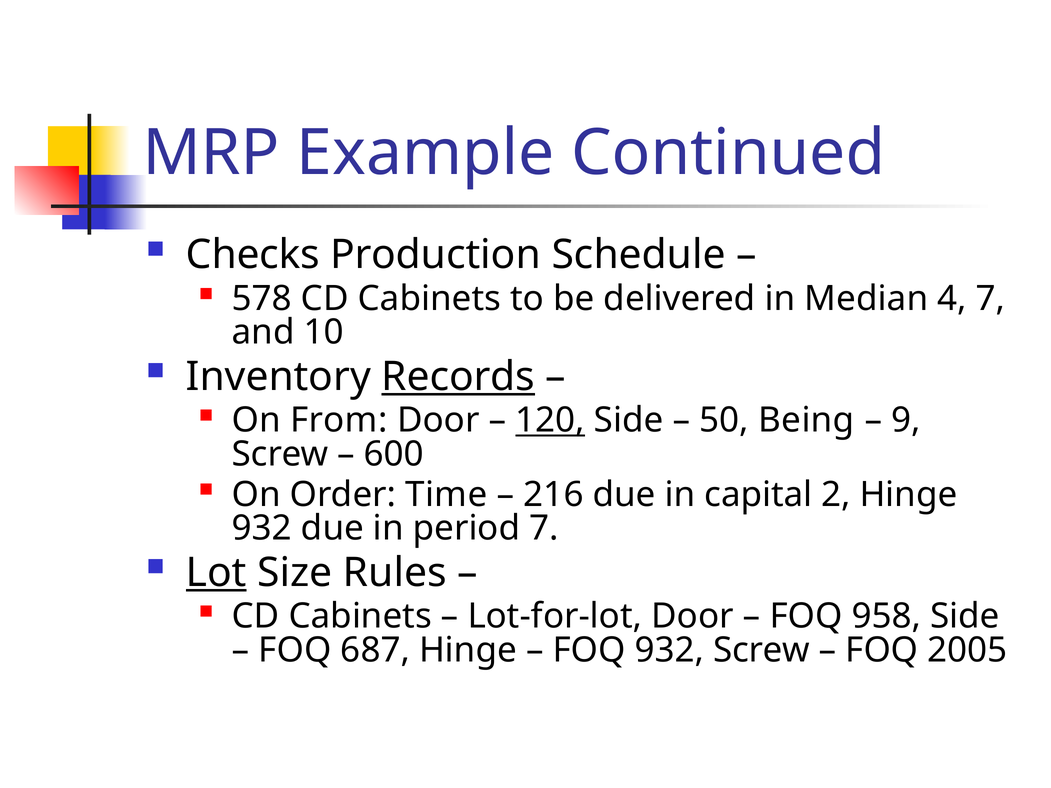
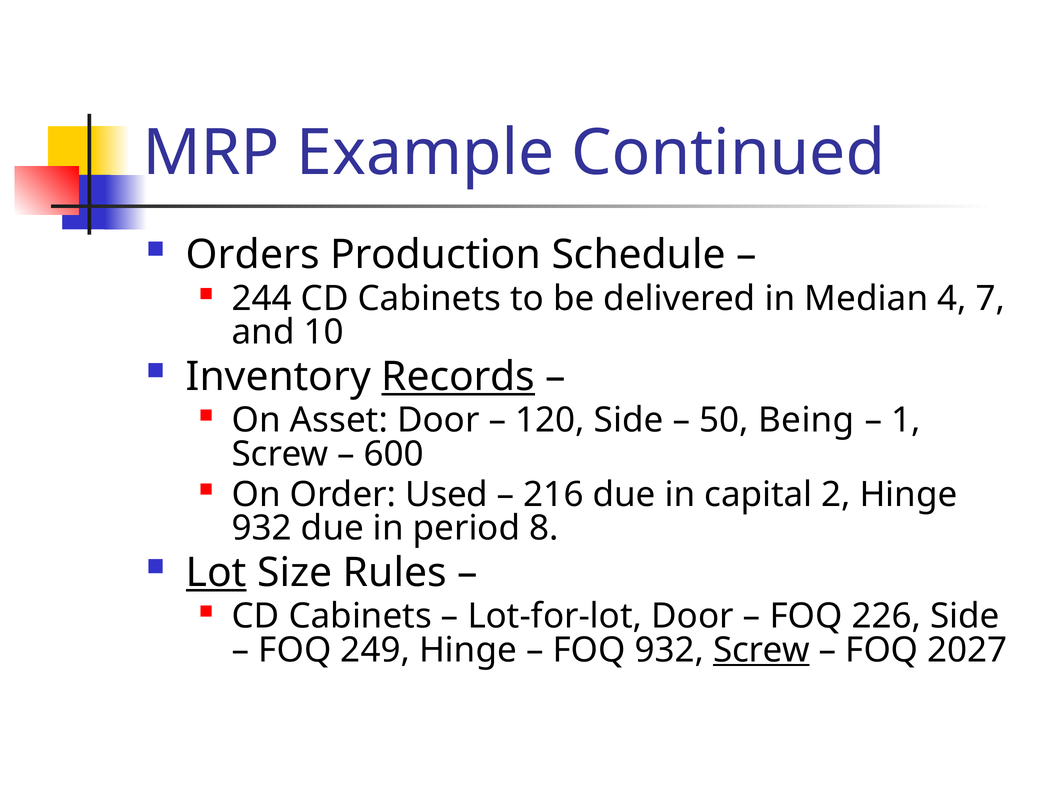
Checks: Checks -> Orders (253, 255)
578: 578 -> 244 (262, 299)
From: From -> Asset (339, 421)
120 underline: present -> none (550, 421)
9: 9 -> 1 (906, 421)
Time: Time -> Used (447, 495)
period 7: 7 -> 8 (544, 528)
958: 958 -> 226 (886, 617)
687: 687 -> 249 (375, 650)
Screw underline: none -> present (762, 650)
2005: 2005 -> 2027 (967, 650)
